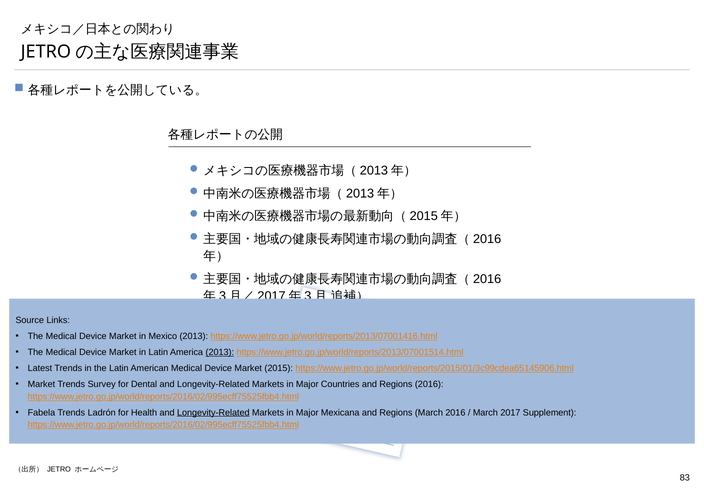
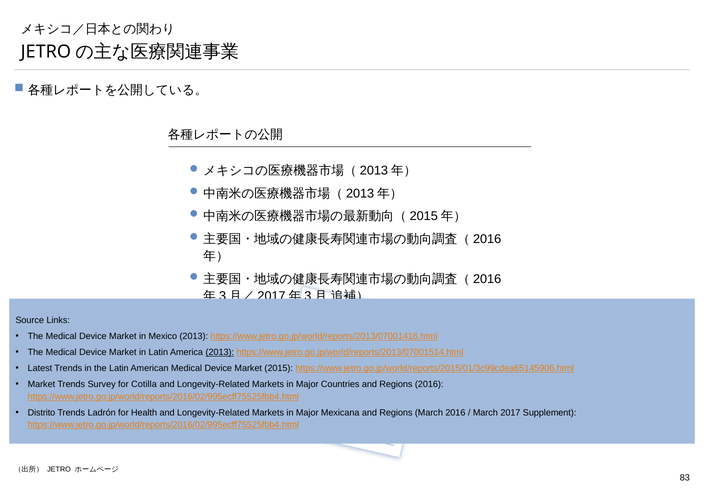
Dental: Dental -> Cotilla (144, 384)
Fabela: Fabela -> Distrito (41, 412)
Longevity-Related underline: present -> none (213, 412)
